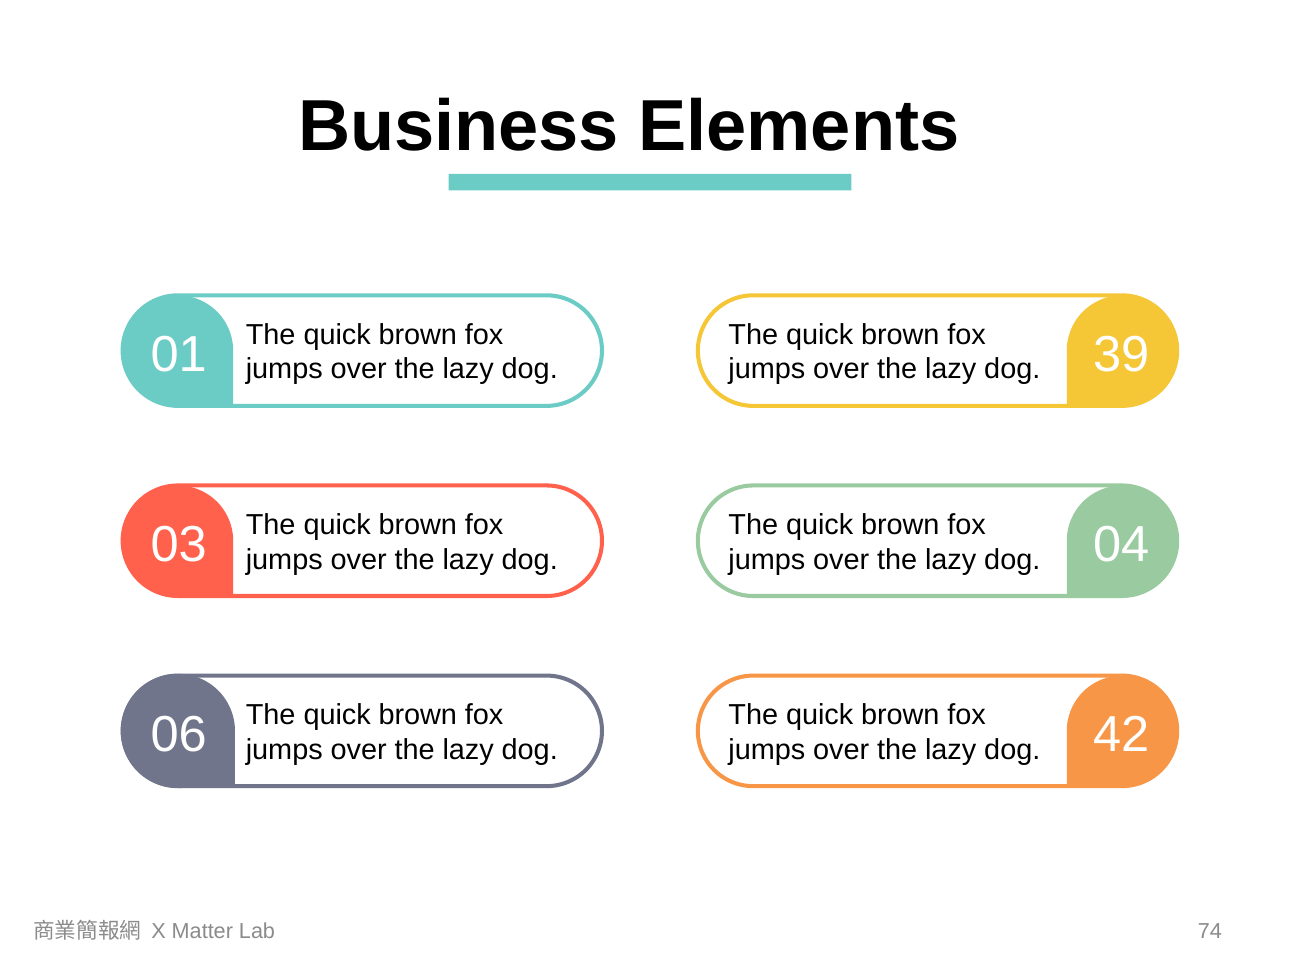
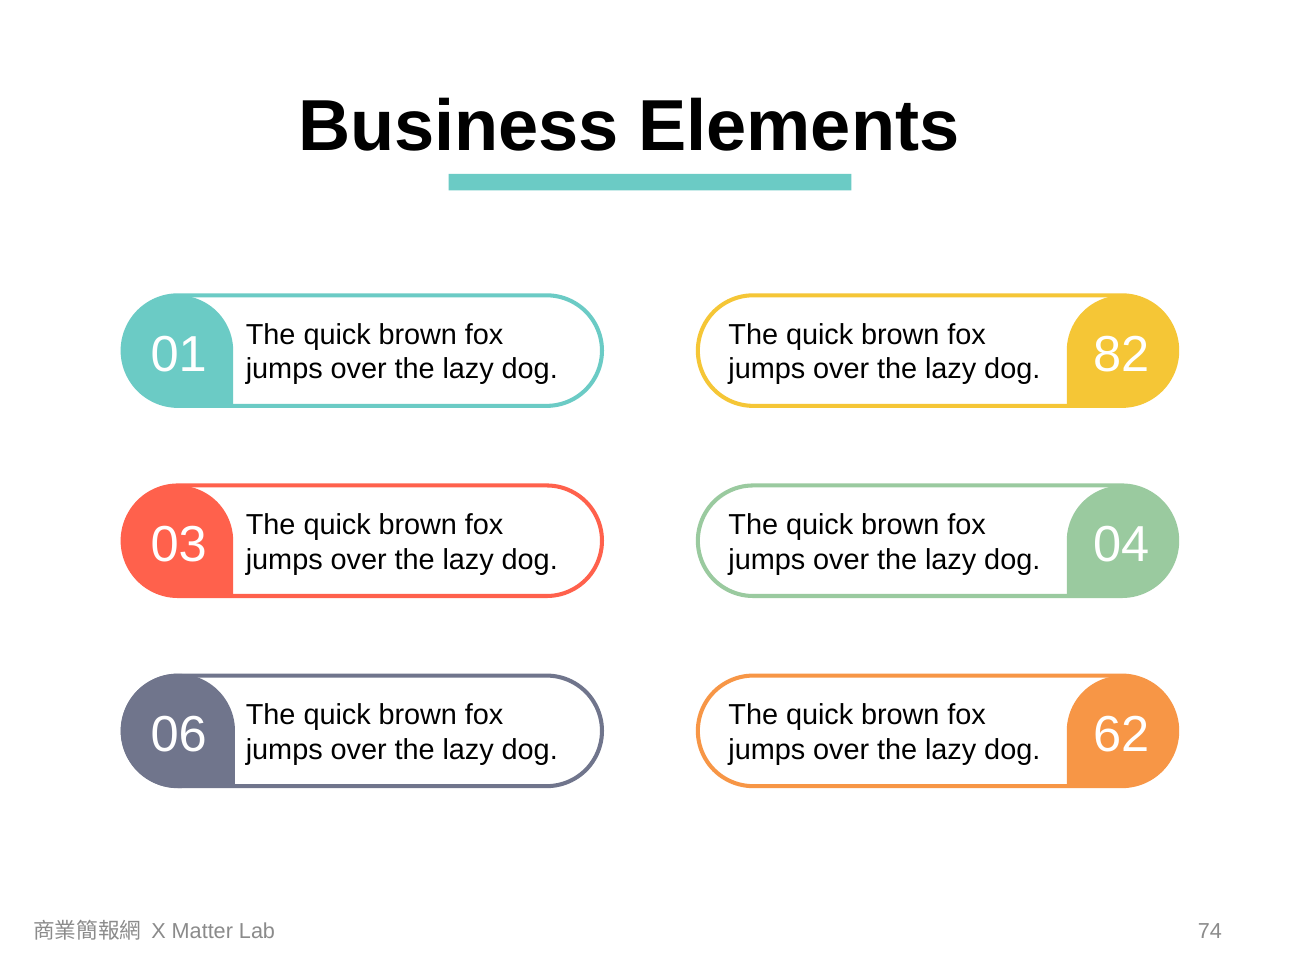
39: 39 -> 82 (1121, 355)
42: 42 -> 62 (1121, 735)
